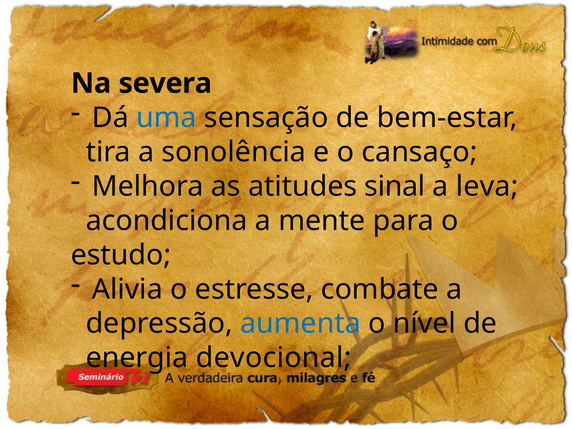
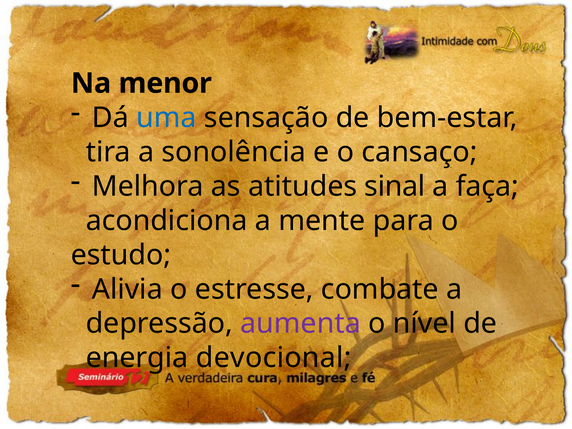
severa: severa -> menor (165, 83)
leva: leva -> faça (487, 186)
aumenta colour: blue -> purple (300, 324)
